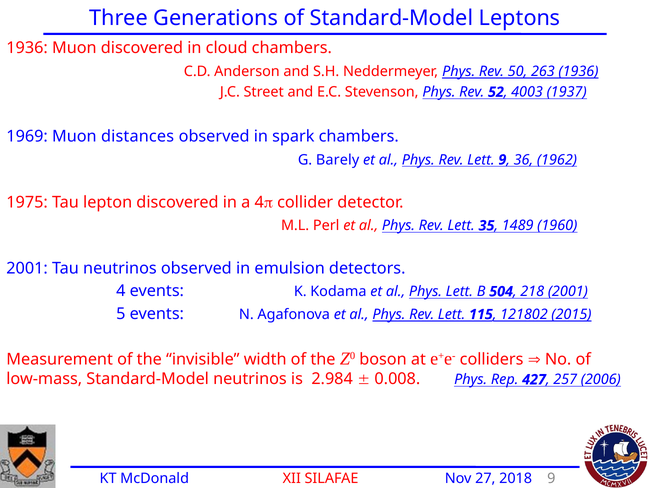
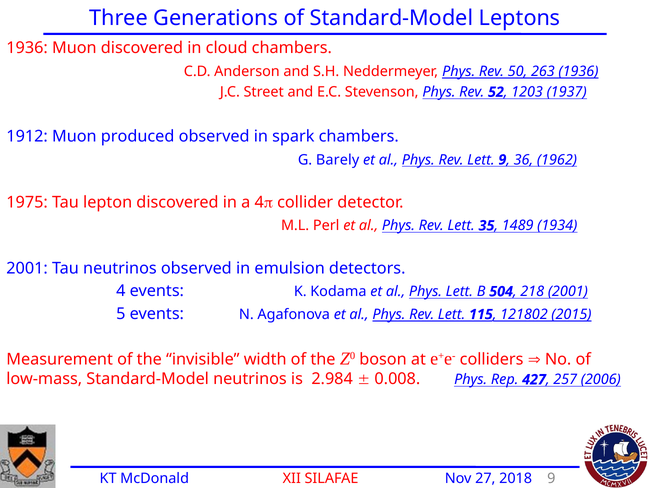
4003: 4003 -> 1203 (527, 92)
1969: 1969 -> 1912 (27, 136)
distances: distances -> produced (138, 136)
1960: 1960 -> 1934 (557, 225)
